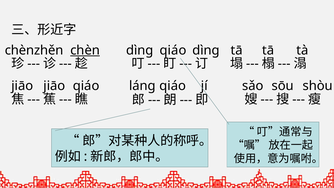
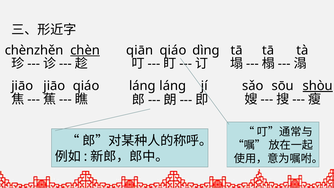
dìng: dìng -> qiān (140, 50)
jiāo qiáo: qiáo -> láng (173, 86)
shòu underline: none -> present (318, 86)
